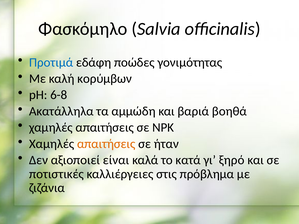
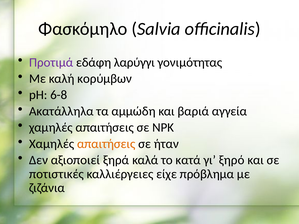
Προτιμά colour: blue -> purple (51, 62)
ποώδες: ποώδες -> λαρύγγι (134, 62)
βοηθά: βοηθά -> αγγεία (229, 111)
είναι: είναι -> ξηρά (116, 160)
στις: στις -> είχε (167, 174)
